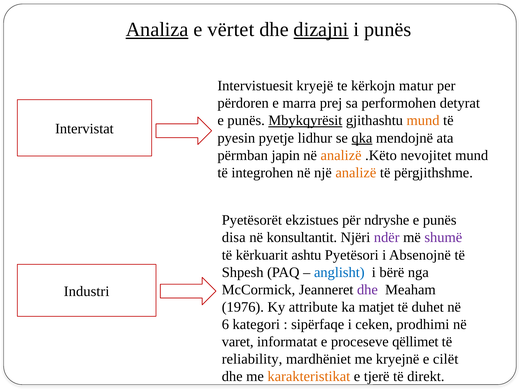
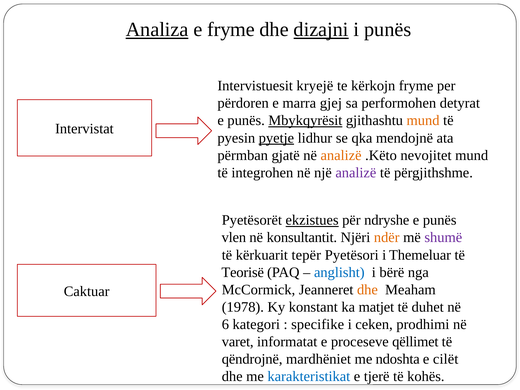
e vërtet: vërtet -> fryme (231, 30)
kërkojn matur: matur -> fryme (416, 86)
prej: prej -> gjej (331, 103)
pyetje underline: none -> present (276, 138)
qka underline: present -> none (362, 138)
japin: japin -> gjatë (286, 155)
analizë colour: orange -> purple (356, 173)
ekzistues underline: none -> present (312, 220)
disa: disa -> vlen (234, 238)
ndër colour: purple -> orange (387, 238)
ashtu: ashtu -> tepër (306, 255)
Absenojnë: Absenojnë -> Themeluar (420, 255)
Shpesh: Shpesh -> Teorisë (243, 272)
dhe colour: purple -> orange (367, 290)
Industri: Industri -> Caktuar (87, 291)
1976: 1976 -> 1978 (243, 307)
attribute: attribute -> konstant (313, 307)
sipërfaqe: sipërfaqe -> specifike (318, 324)
reliability: reliability -> qëndrojnë (252, 359)
kryejnë: kryejnë -> ndoshta (398, 359)
karakteristikat colour: orange -> blue (309, 376)
direkt: direkt -> kohës (426, 376)
